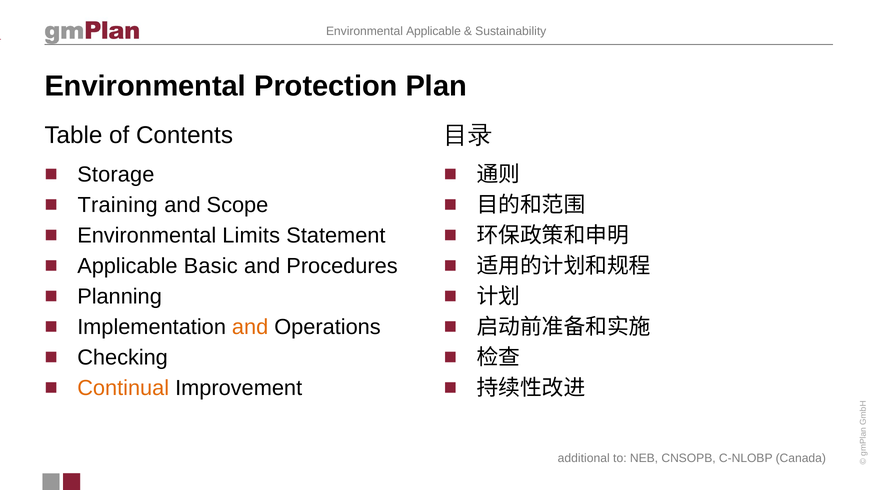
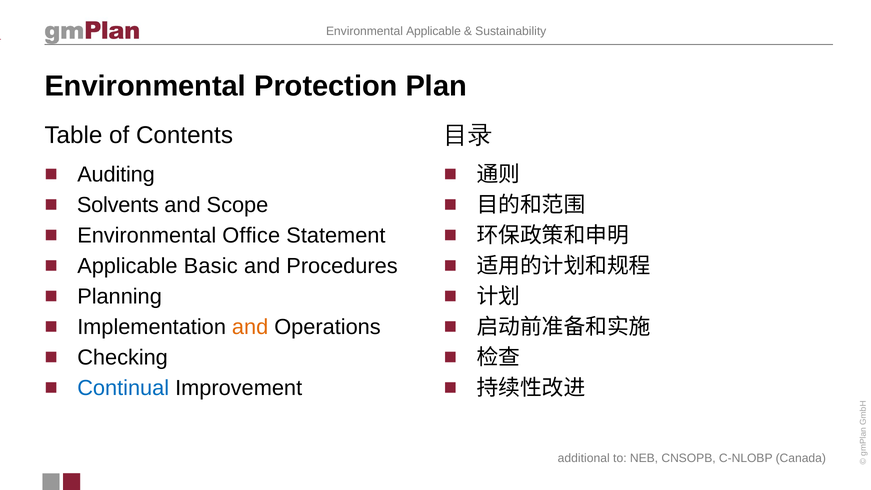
Storage: Storage -> Auditing (116, 175)
Training: Training -> Solvents (118, 205)
Limits: Limits -> Office (251, 236)
Continual colour: orange -> blue (123, 388)
